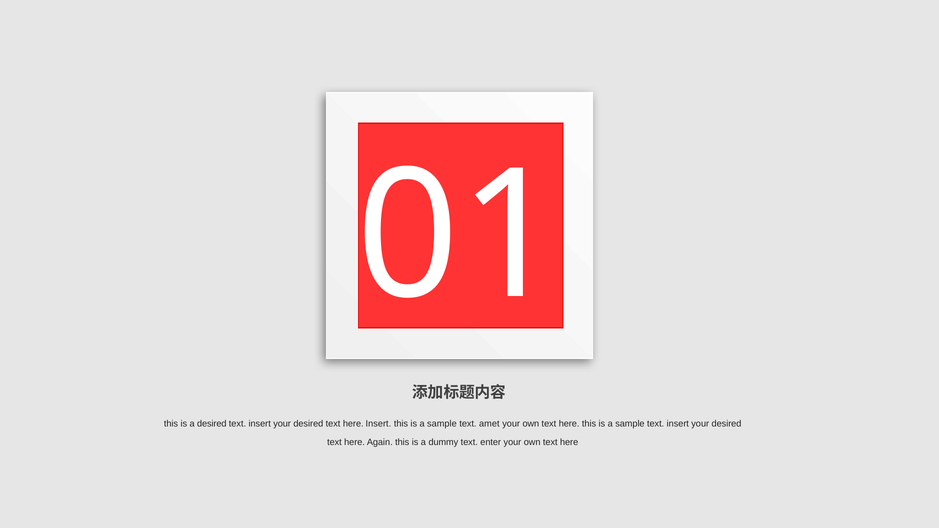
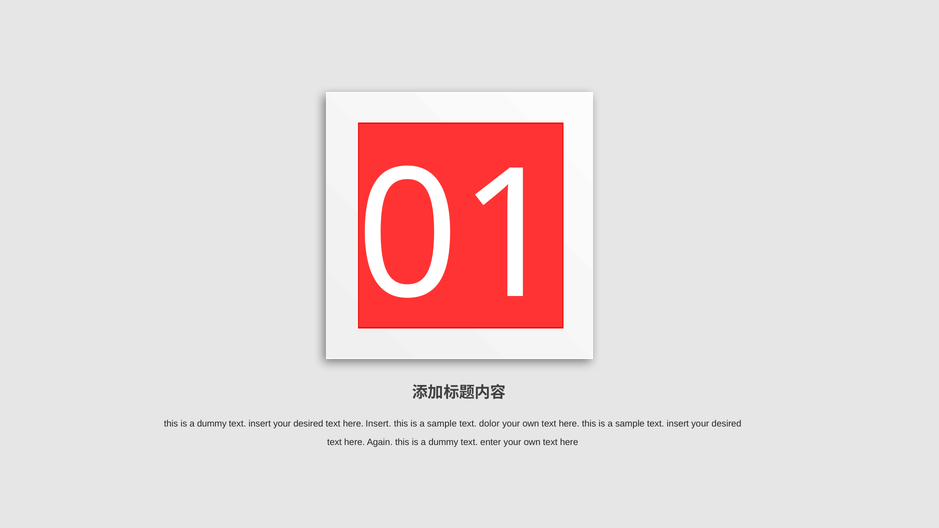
desired: desired -> dummy (212, 424)
amet: amet -> dolor (489, 424)
